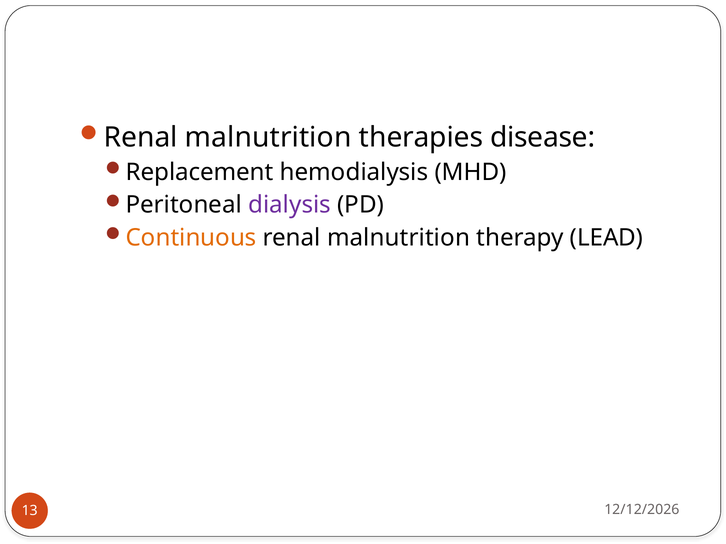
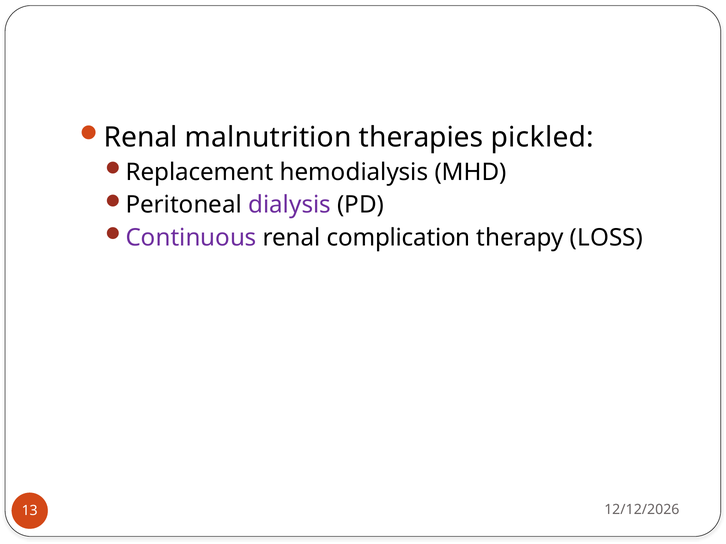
disease: disease -> pickled (542, 137)
Continuous colour: orange -> purple (191, 238)
malnutrition: malnutrition -> complication (399, 238)
LEAD: LEAD -> LOSS (606, 238)
